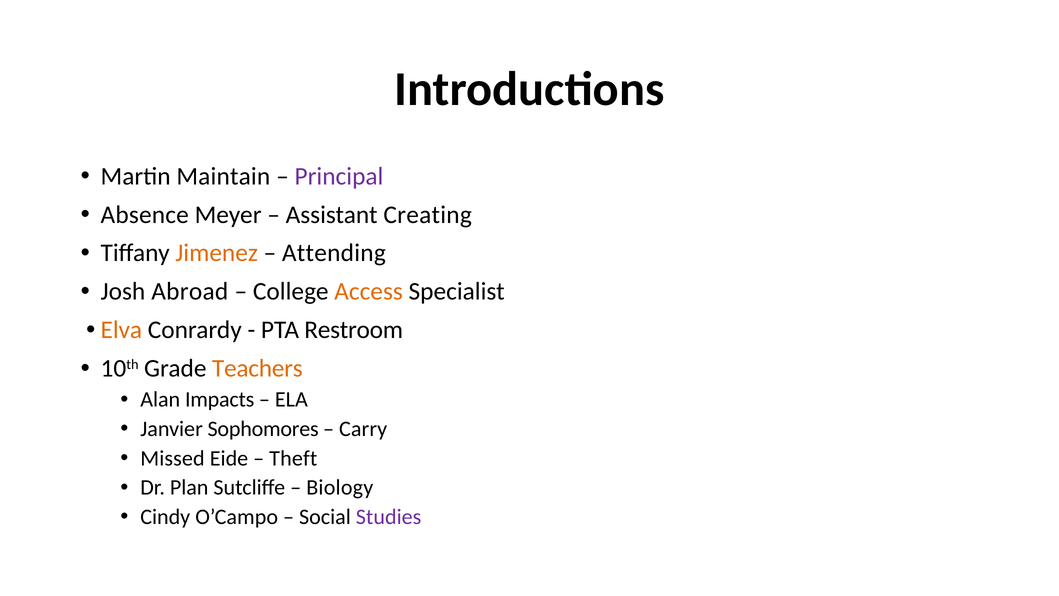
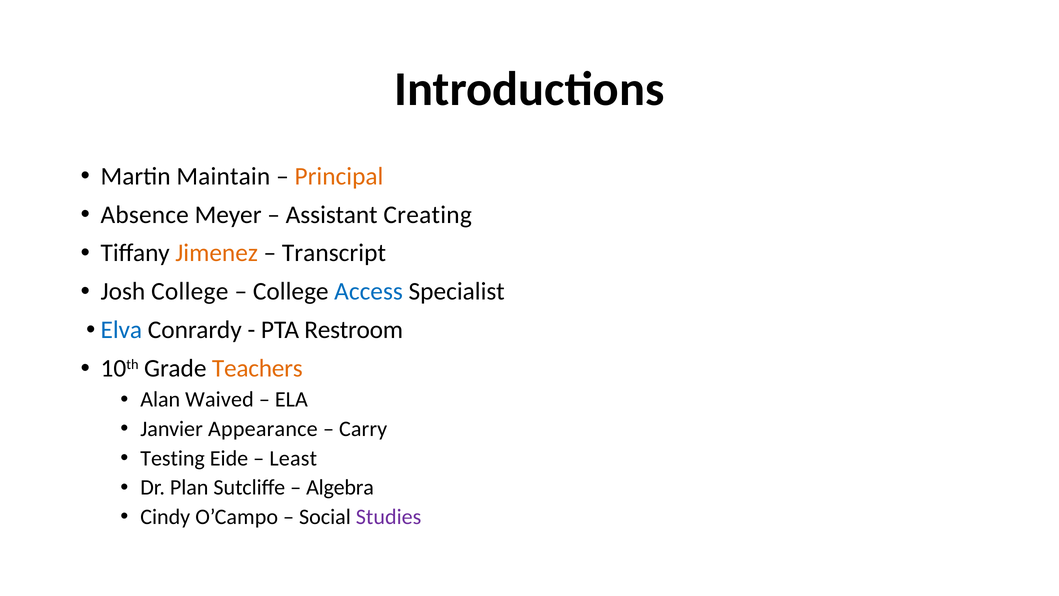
Principal colour: purple -> orange (339, 176)
Attending: Attending -> Transcript (334, 253)
Josh Abroad: Abroad -> College (190, 291)
Access colour: orange -> blue (369, 291)
Elva colour: orange -> blue (121, 330)
Impacts: Impacts -> Waived (219, 399)
Sophomores: Sophomores -> Appearance (263, 429)
Missed: Missed -> Testing (173, 458)
Theft: Theft -> Least (293, 458)
Biology: Biology -> Algebra (340, 487)
